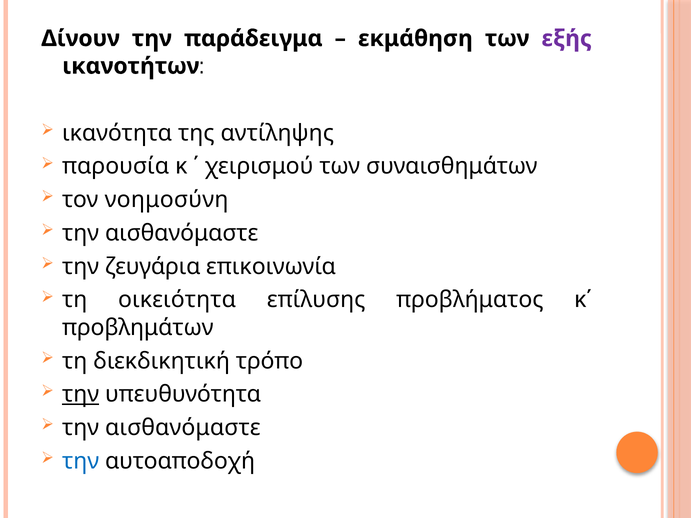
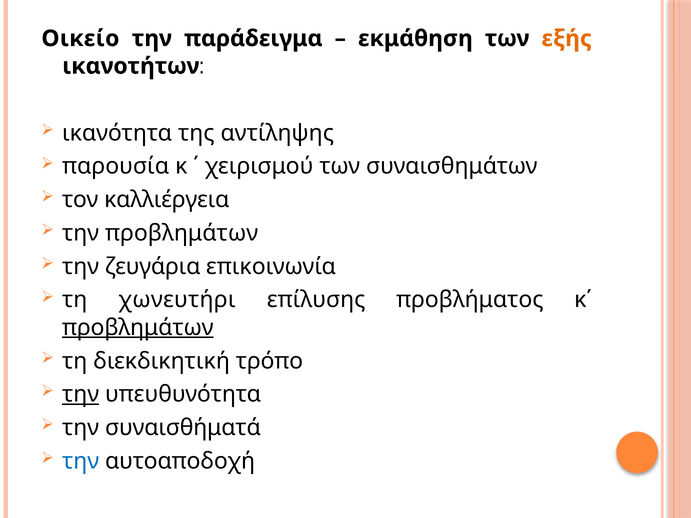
Δίνουν: Δίνουν -> Οικείο (80, 39)
εξής colour: purple -> orange (567, 39)
νοημοσύνη: νοημοσύνη -> καλλιέργεια (167, 200)
αισθανόμαστε: αισθανόμαστε -> προβλημάτων (182, 233)
οικειότητα: οικειότητα -> χωνευτήρι (177, 300)
προβλημάτων underline: none -> present (138, 328)
αισθανόμαστε: αισθανόμαστε -> συναισθήματά (183, 428)
